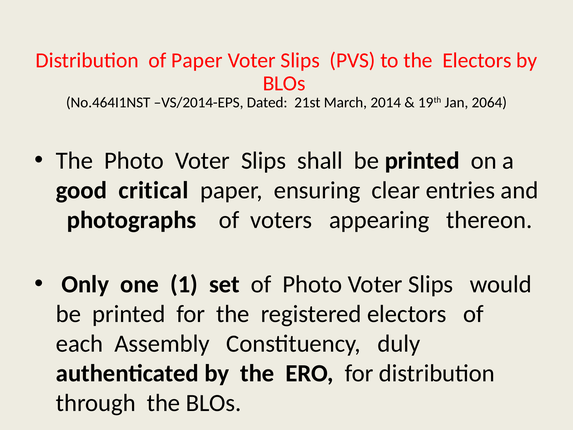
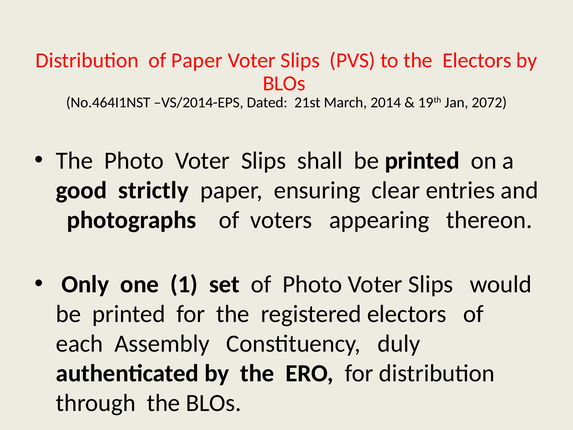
2064: 2064 -> 2072 (489, 102)
critical: critical -> strictly (153, 190)
